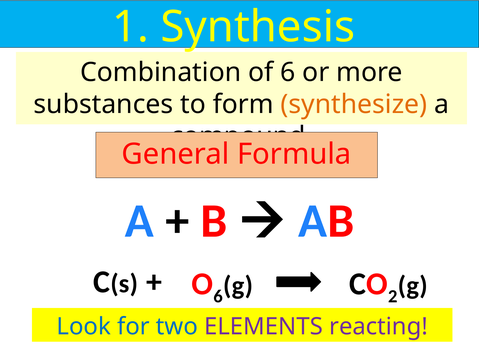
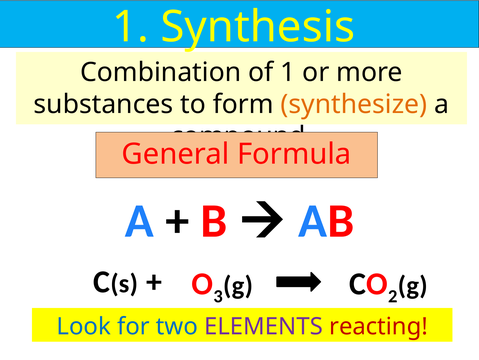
of 6: 6 -> 1 (288, 72)
6: 6 -> 3 (218, 296)
reacting colour: purple -> red (379, 326)
